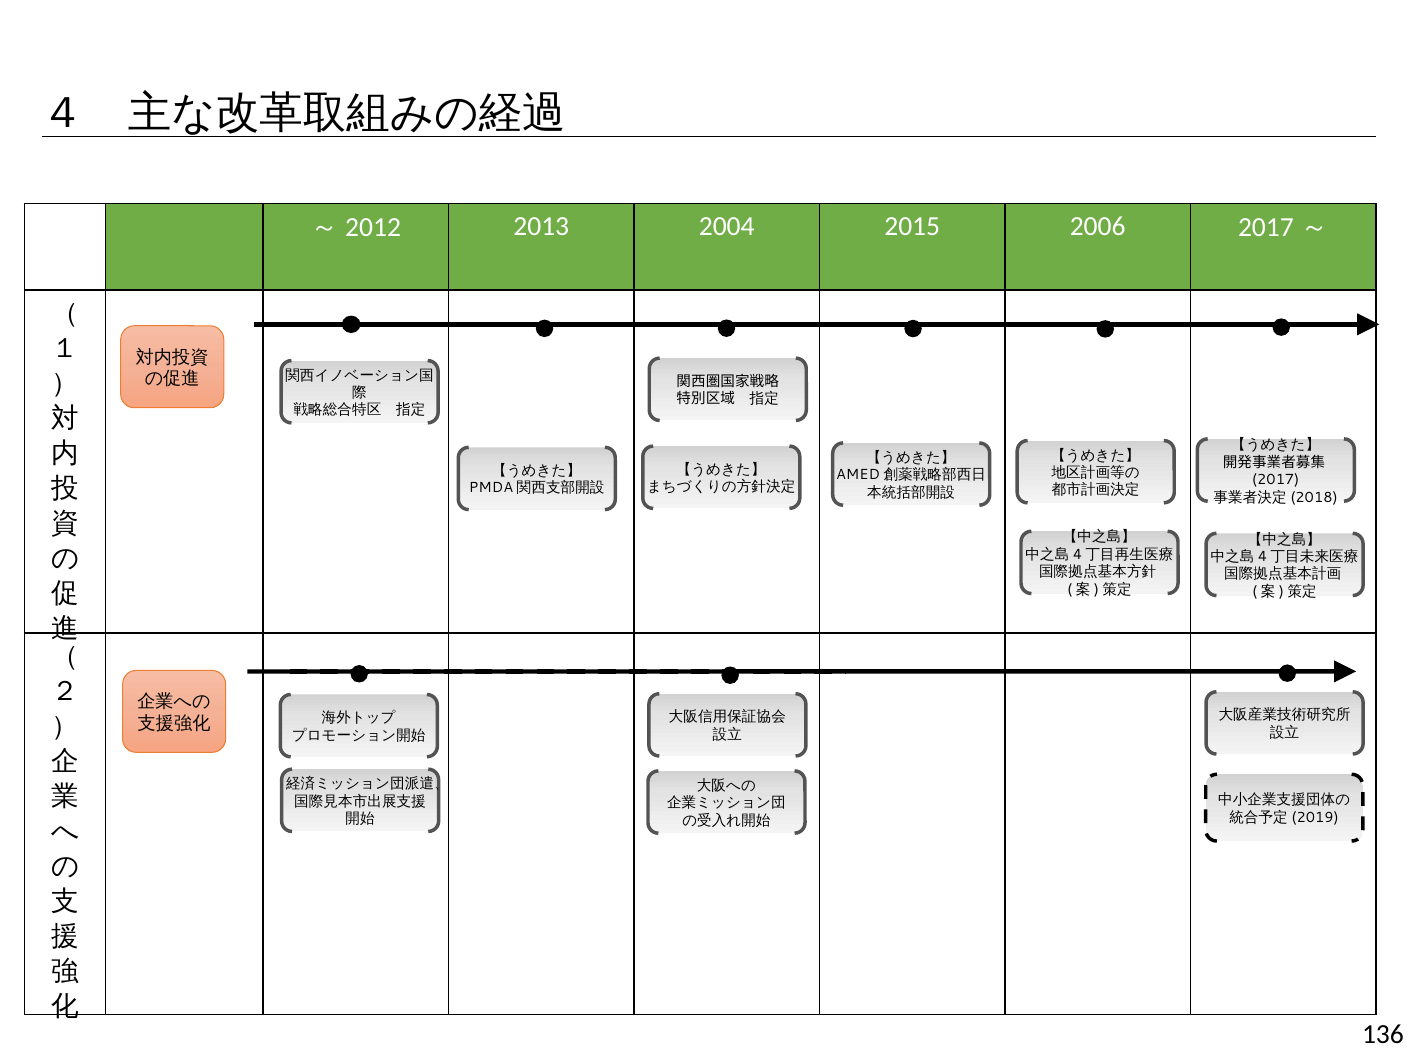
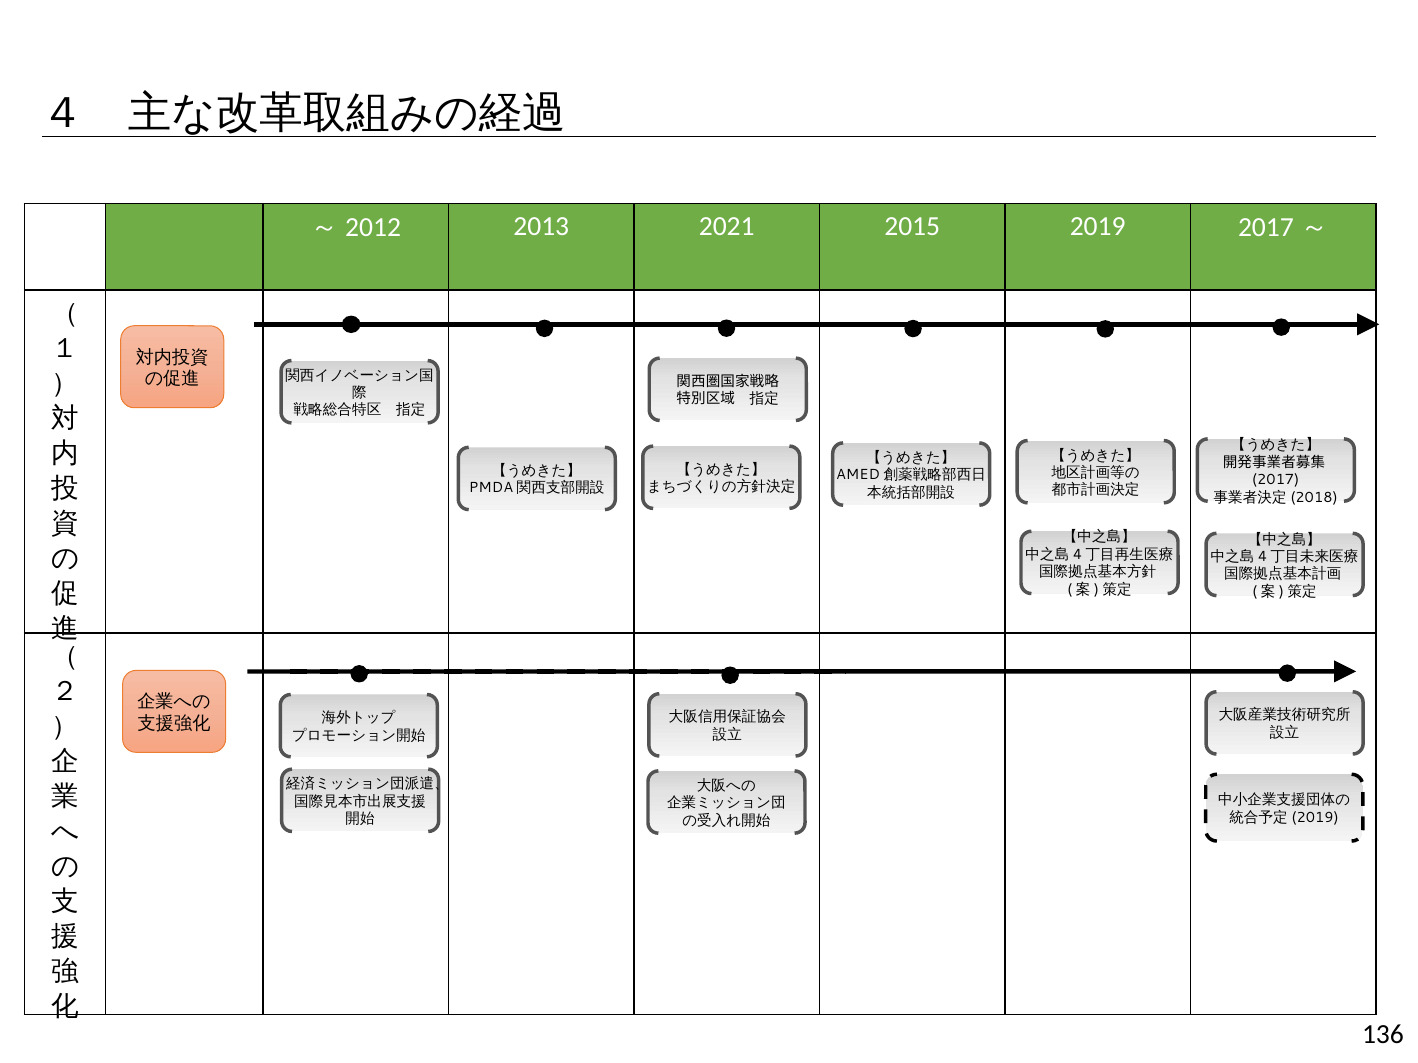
2004: 2004 -> 2021 (727, 227)
2006: 2006 -> 2019 (1098, 227)
